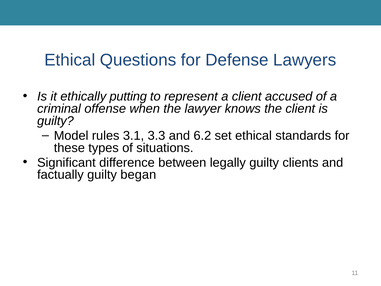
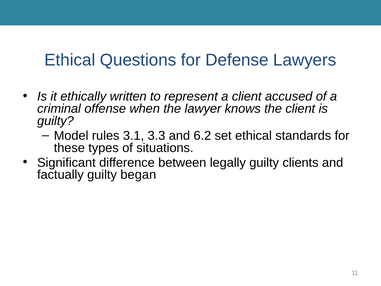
putting: putting -> written (128, 96)
